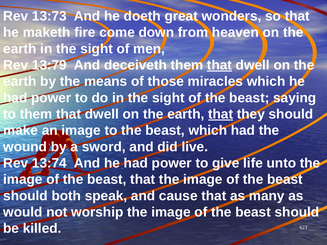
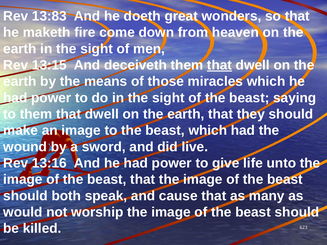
13:73: 13:73 -> 13:83 (49, 16)
13:79: 13:79 -> 13:15 (49, 65)
that underline: present -> none (221, 114)
13:74: 13:74 -> 13:16 (49, 163)
